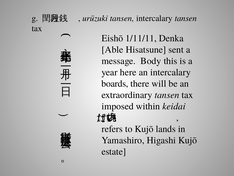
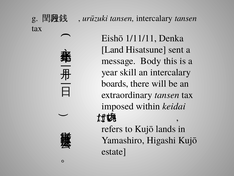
Able: Able -> Land (113, 49)
here: here -> skill (128, 72)
